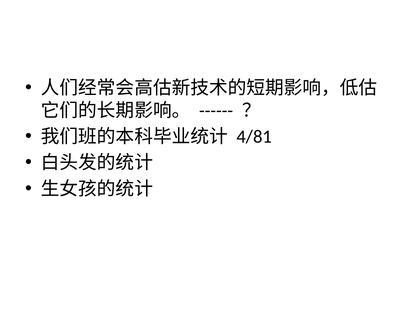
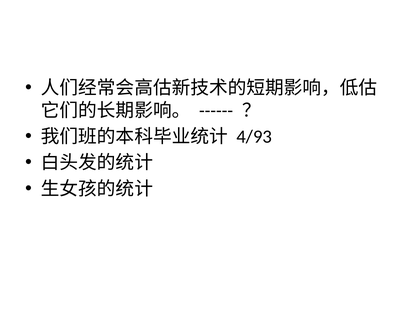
4/81: 4/81 -> 4/93 (254, 137)
